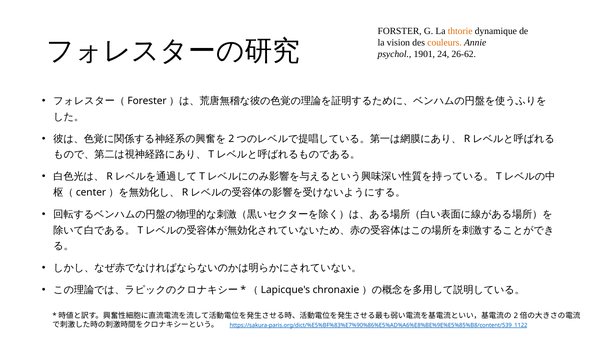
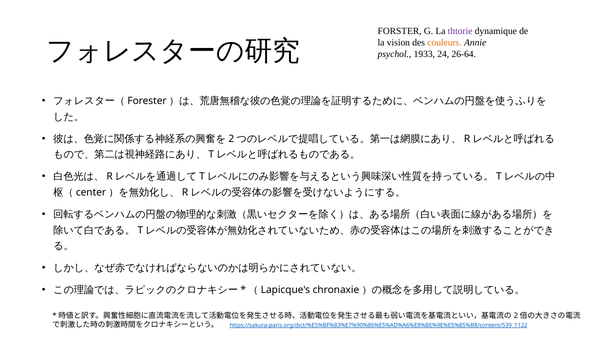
thtorie colour: orange -> purple (460, 31)
1901: 1901 -> 1933 (424, 54)
26-62: 26-62 -> 26-64 (464, 54)
